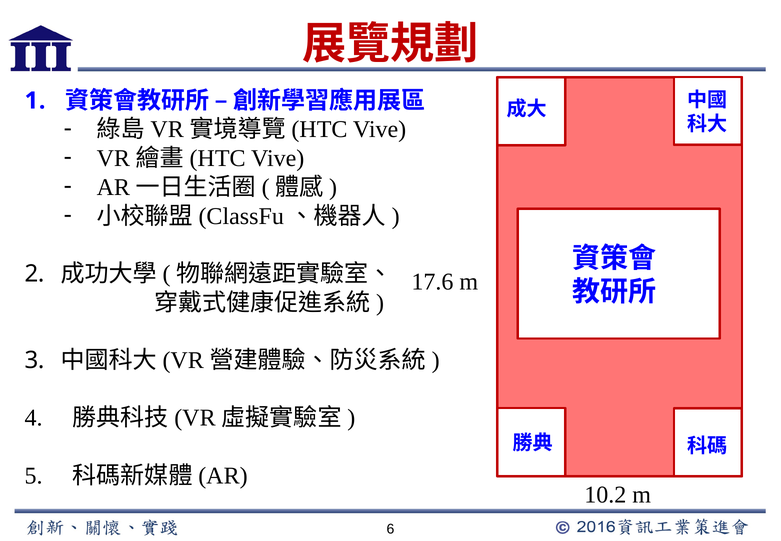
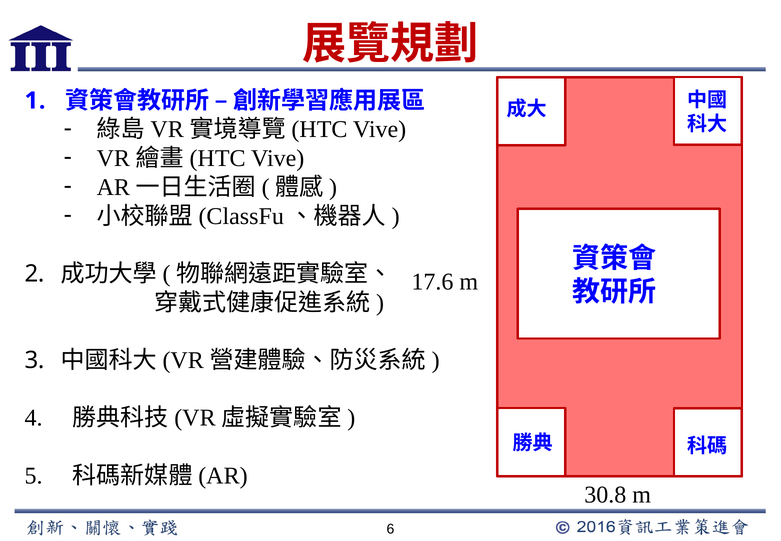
10.2: 10.2 -> 30.8 (605, 494)
